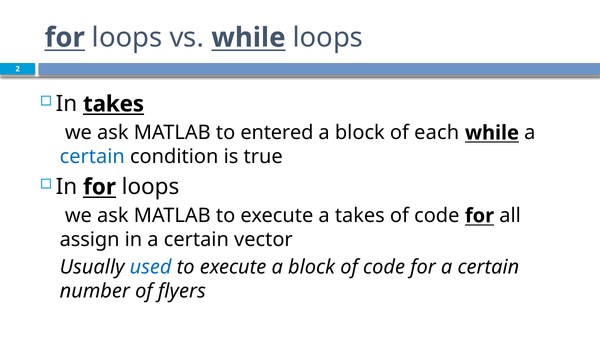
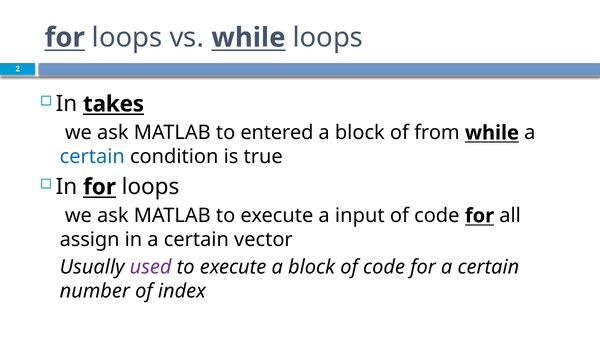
each: each -> from (437, 133)
a takes: takes -> input (360, 215)
used colour: blue -> purple (151, 267)
flyers: flyers -> index (182, 291)
